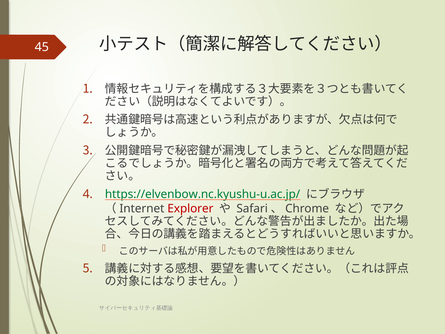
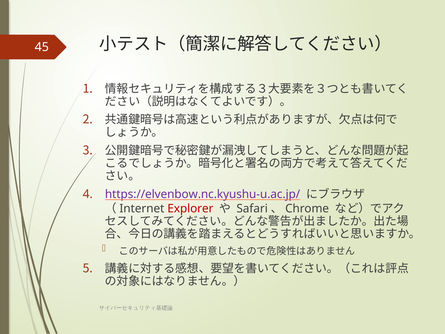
https://elvenbow.nc.kyushu-u.ac.jp/ colour: green -> purple (203, 194)
